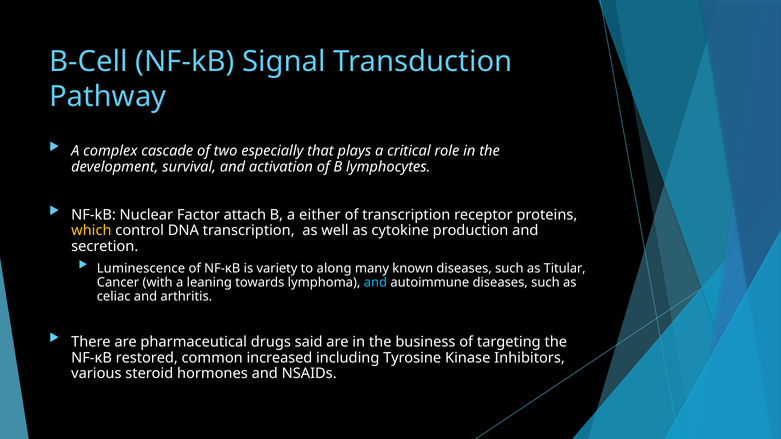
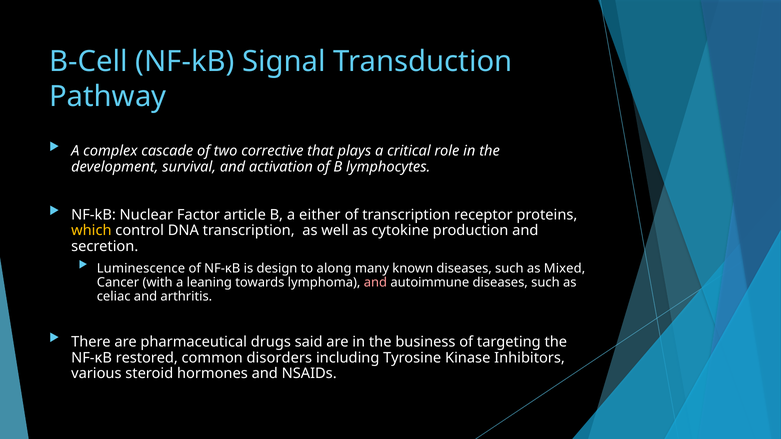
especially: especially -> corrective (272, 151)
attach: attach -> article (245, 215)
variety: variety -> design (277, 269)
Titular: Titular -> Mixed (565, 269)
and colour: light blue -> pink (375, 283)
increased: increased -> disorders (279, 358)
